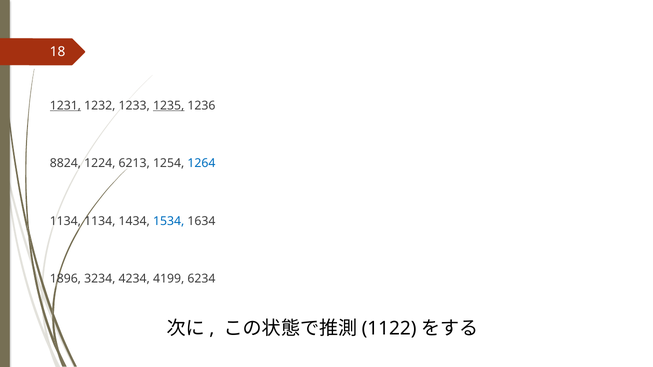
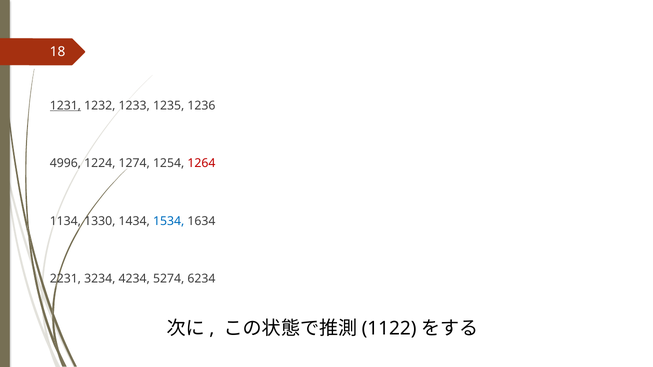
1235 underline: present -> none (169, 106)
8824: 8824 -> 4996 (65, 163)
6213: 6213 -> 1274 (134, 163)
1264 colour: blue -> red (201, 163)
1134 1134: 1134 -> 1330 (100, 221)
1896: 1896 -> 2231 (65, 279)
4199: 4199 -> 5274 (169, 279)
